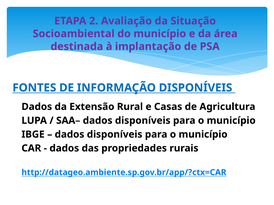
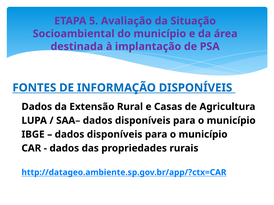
2: 2 -> 5 (94, 21)
